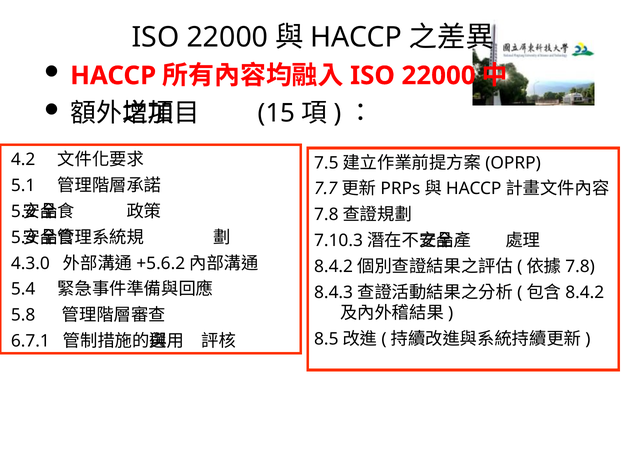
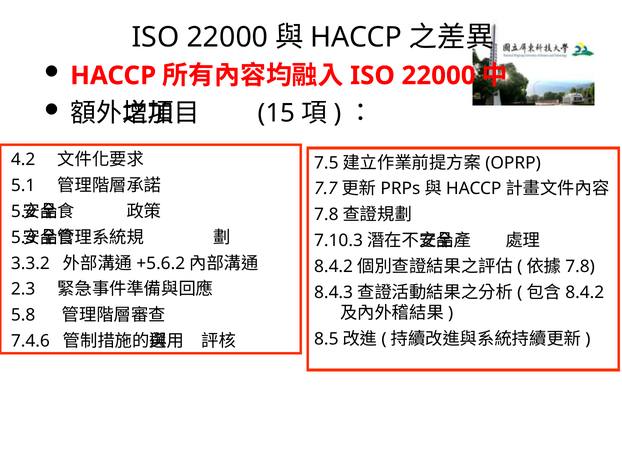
4.3.0: 4.3.0 -> 3.3.2 (30, 264)
5.4: 5.4 -> 2.3 (23, 290)
6.7.1: 6.7.1 -> 7.4.6 (30, 341)
